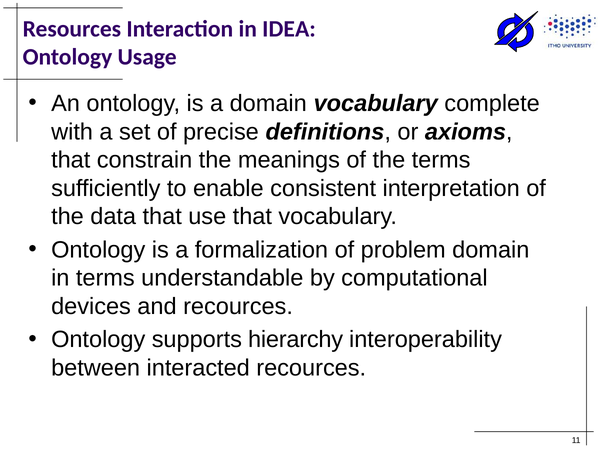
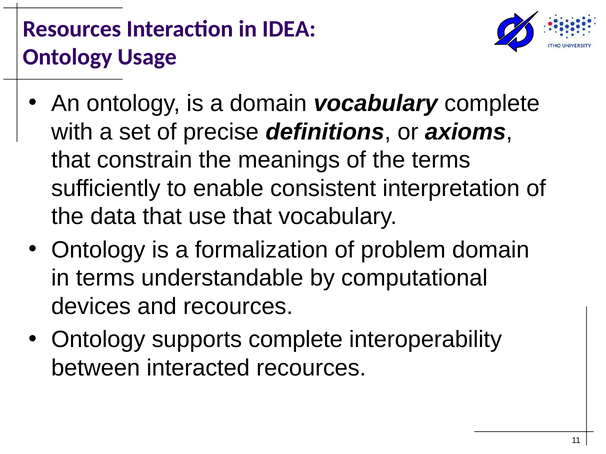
supports hierarchy: hierarchy -> complete (296, 340)
